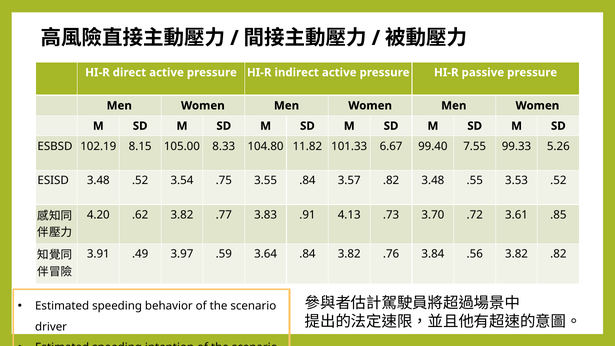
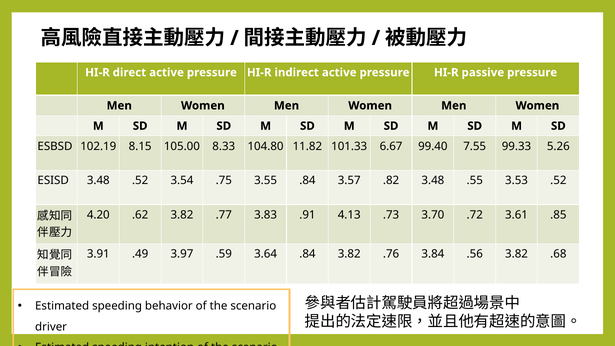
3.82 .82: .82 -> .68 (558, 254)
